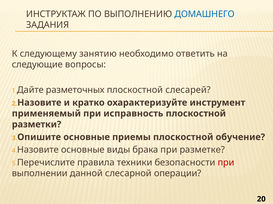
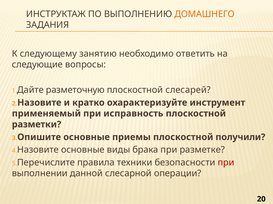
ДОМАШНЕГО colour: blue -> orange (205, 14)
разметочных: разметочных -> разметочную (75, 90)
обучение: обучение -> получили (240, 138)
